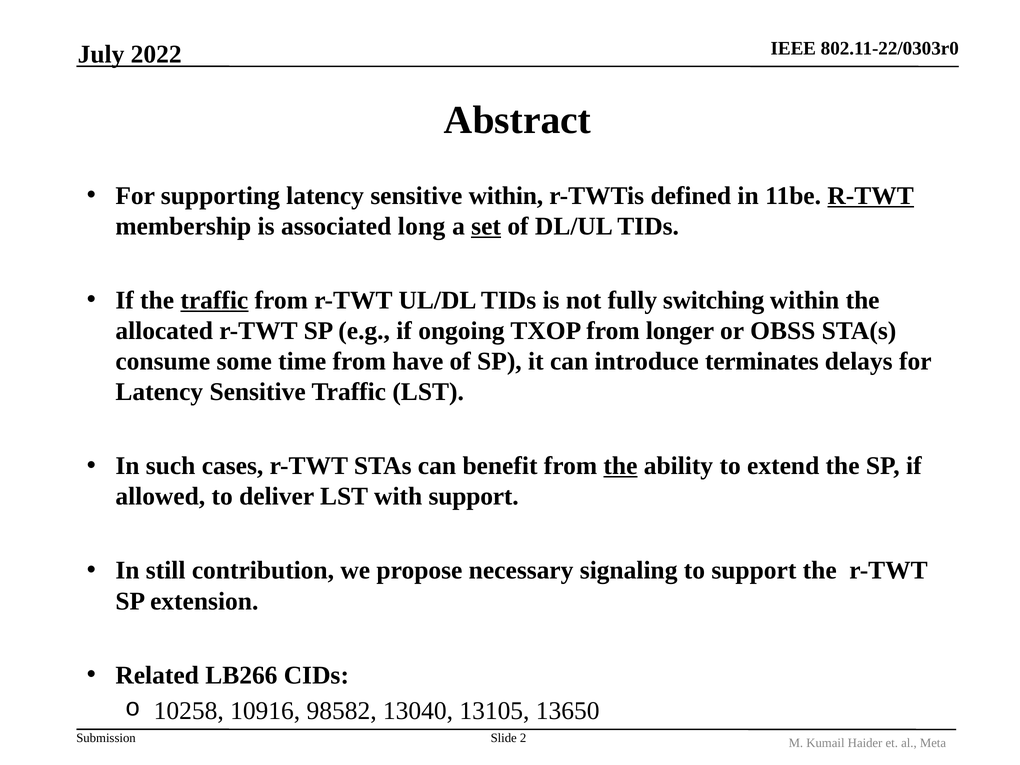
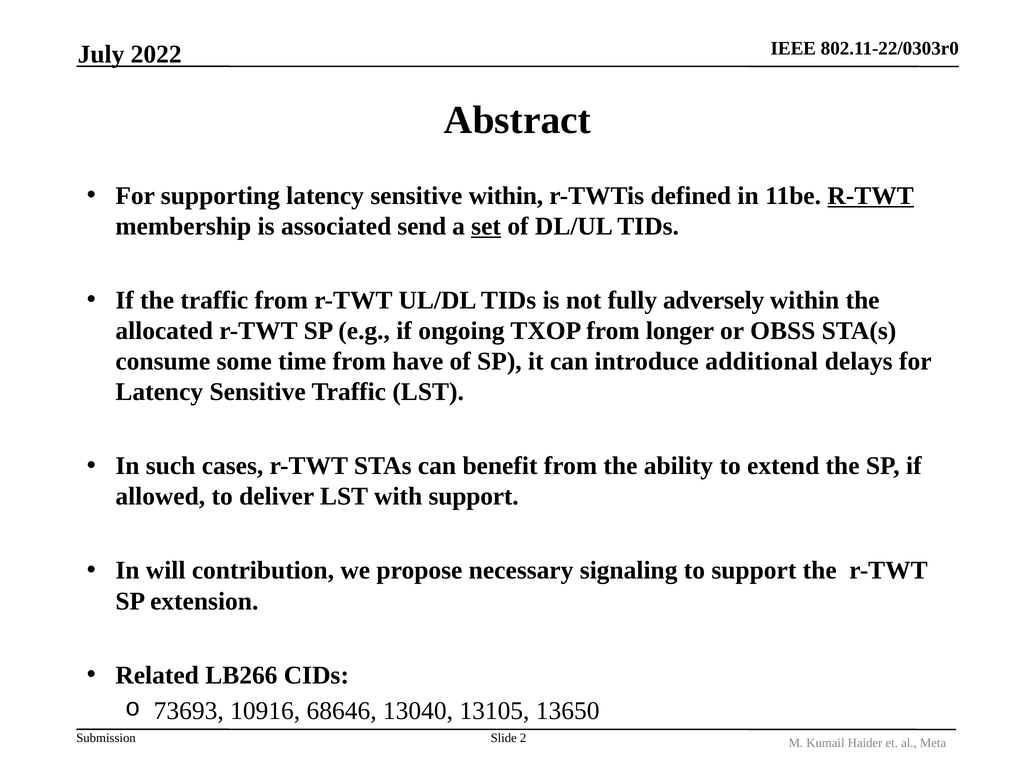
long: long -> send (422, 226)
traffic underline: present -> none (214, 300)
switching: switching -> adversely (714, 300)
terminates: terminates -> additional (762, 361)
the underline: present -> none (620, 466)
still: still -> will (166, 571)
10258: 10258 -> 73693 (189, 711)
98582: 98582 -> 68646 (342, 711)
